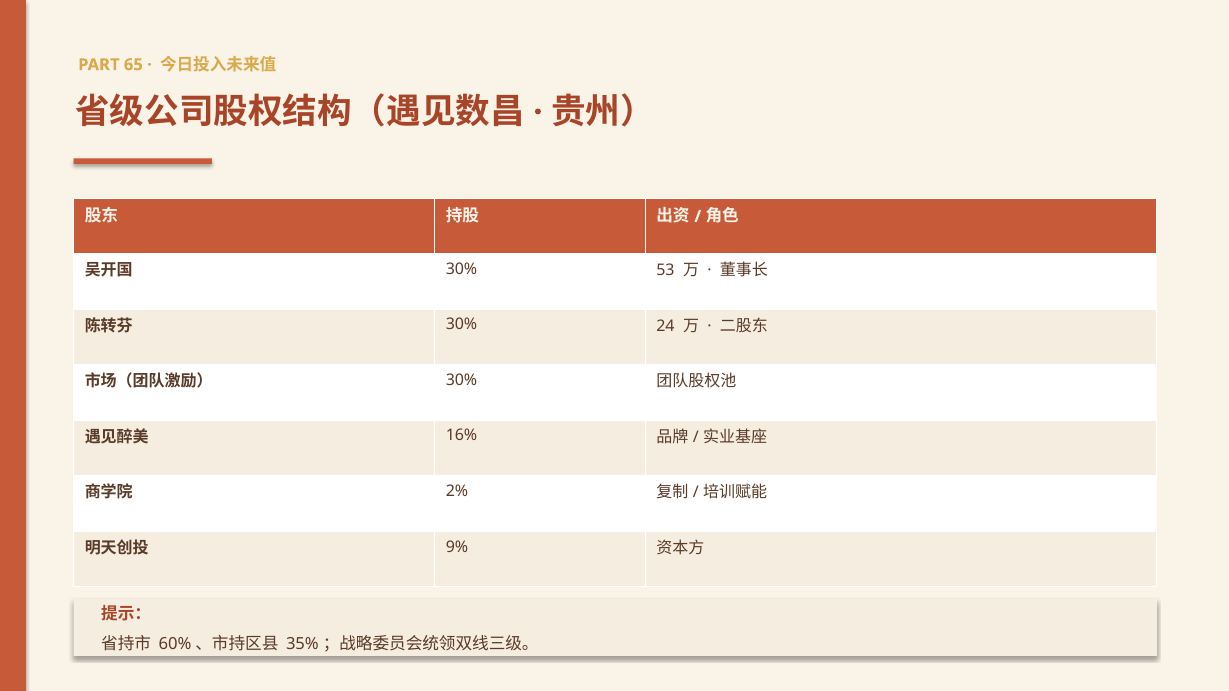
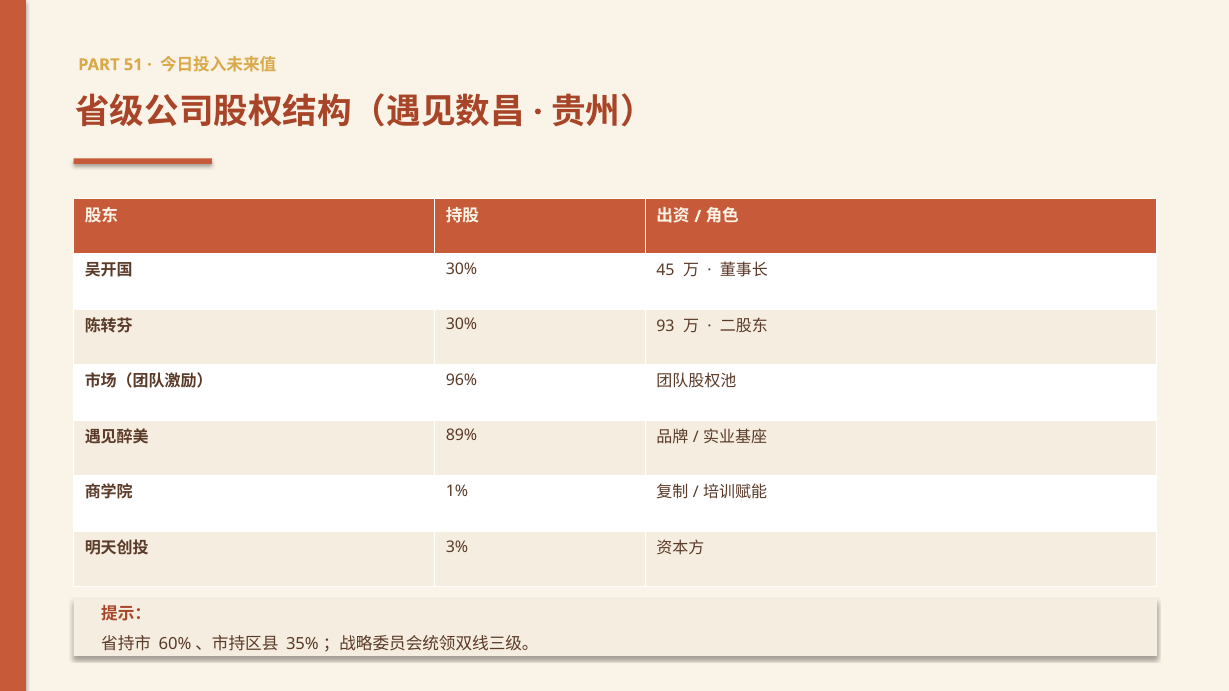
65: 65 -> 51 (133, 65)
53: 53 -> 45 (666, 271)
24: 24 -> 93 (666, 326)
30%: 30% -> 96% (462, 380)
16%: 16% -> 89% (462, 436)
2%: 2% -> 1% (457, 491)
9%: 9% -> 3% (457, 547)
